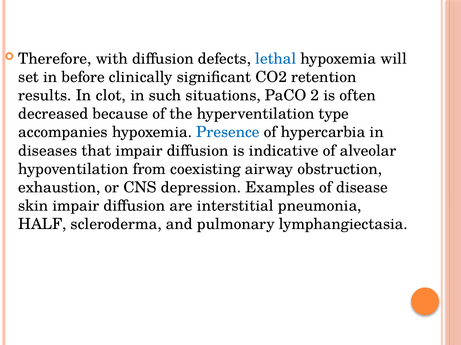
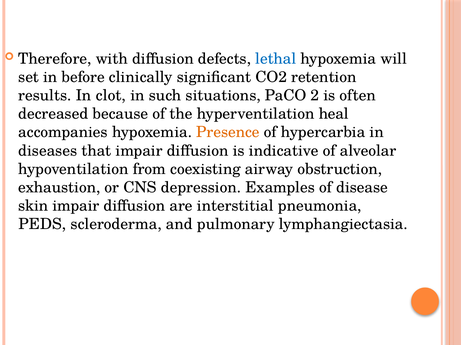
type: type -> heal (334, 114)
Presence colour: blue -> orange (228, 133)
HALF: HALF -> PEDS (42, 225)
